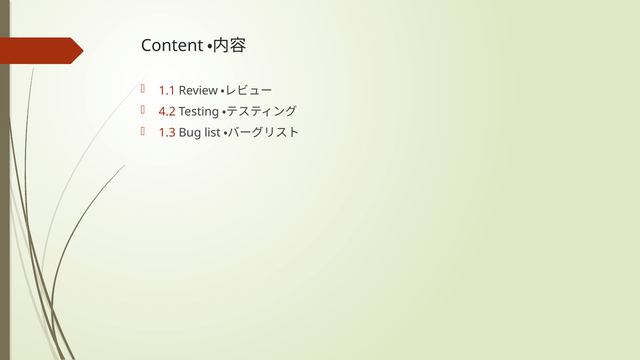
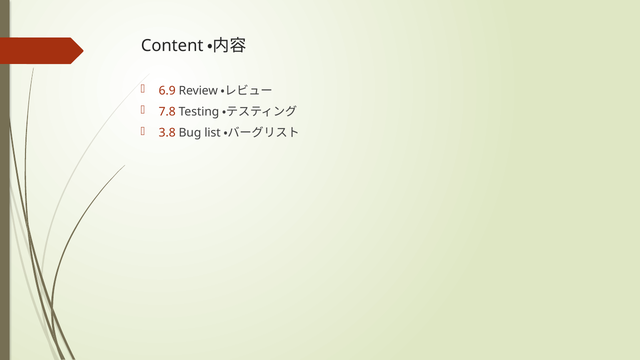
1.1: 1.1 -> 6.9 (167, 91)
4.2: 4.2 -> 7.8 (167, 112)
1.3: 1.3 -> 3.8 (167, 133)
